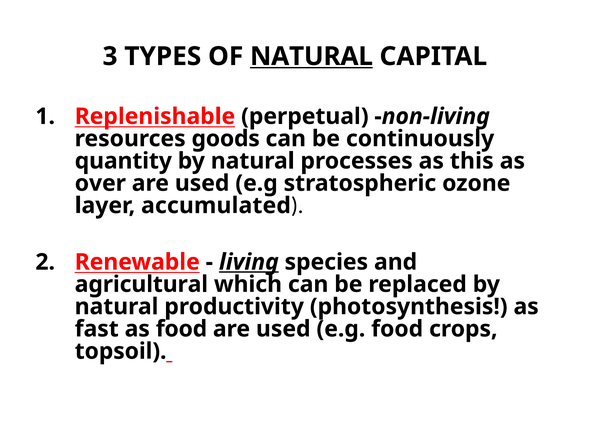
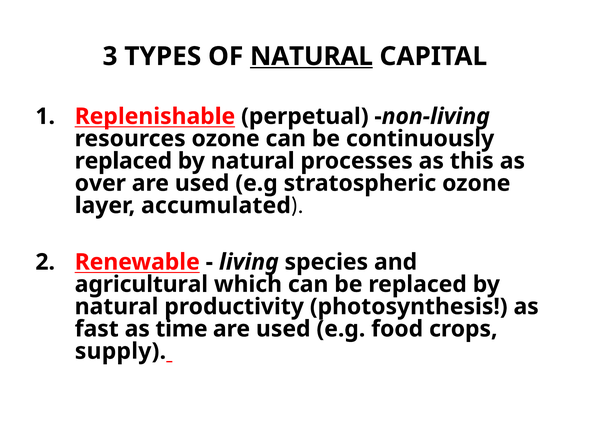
resources goods: goods -> ozone (226, 139)
quantity: quantity -> replaced (123, 161)
living underline: present -> none (249, 262)
as food: food -> time (181, 329)
topsoil: topsoil -> supply (120, 352)
